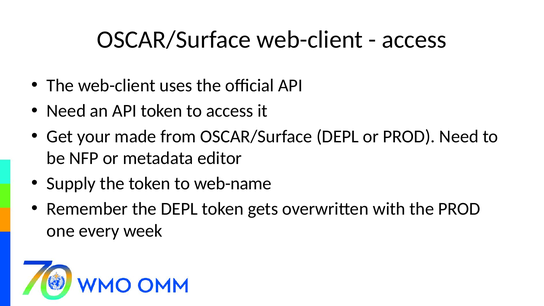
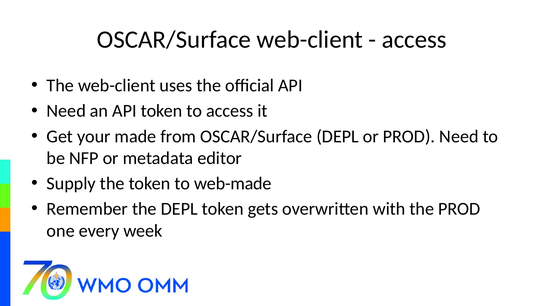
web-name: web-name -> web-made (233, 184)
